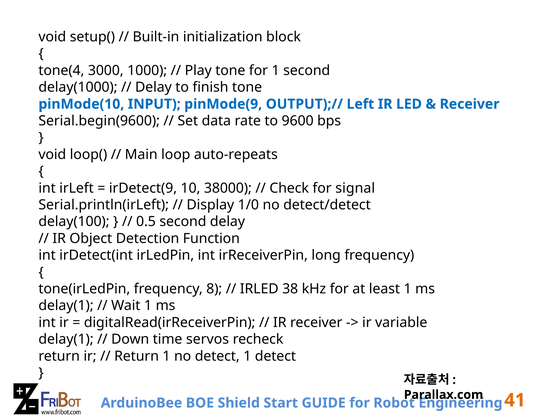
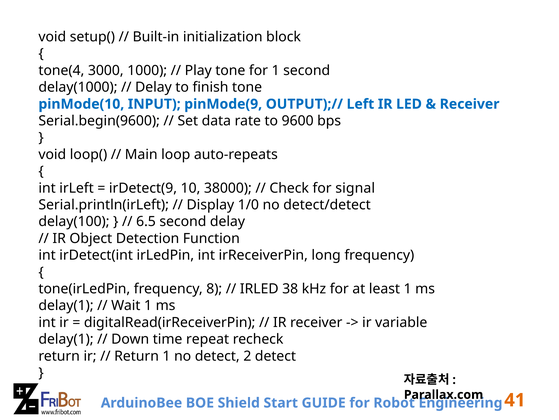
0.5: 0.5 -> 6.5 (146, 221)
servos: servos -> repeat (208, 339)
detect 1: 1 -> 2 (247, 355)
